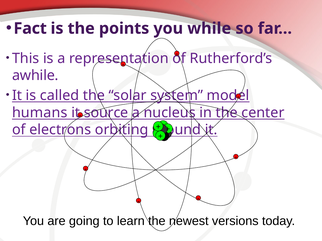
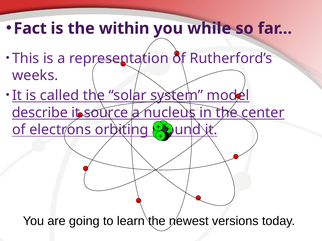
points: points -> within (124, 28)
awhile: awhile -> weeks (35, 76)
humans: humans -> describe (40, 113)
